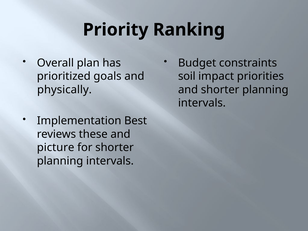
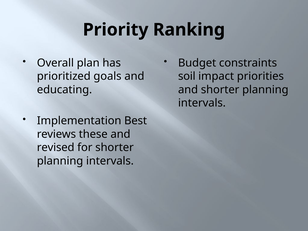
physically: physically -> educating (65, 90)
picture: picture -> revised (56, 148)
